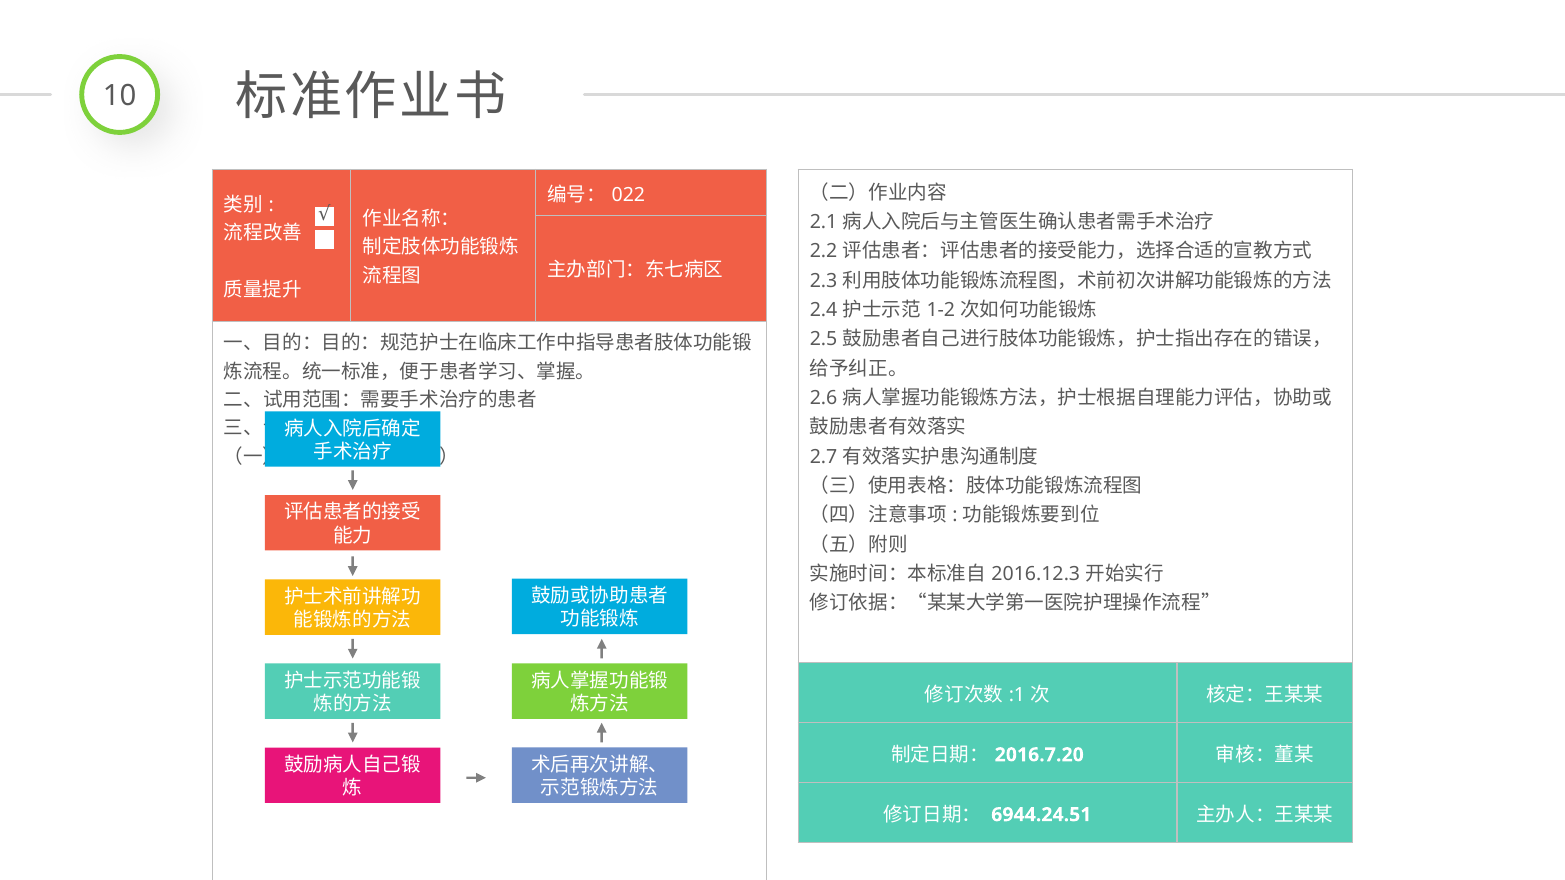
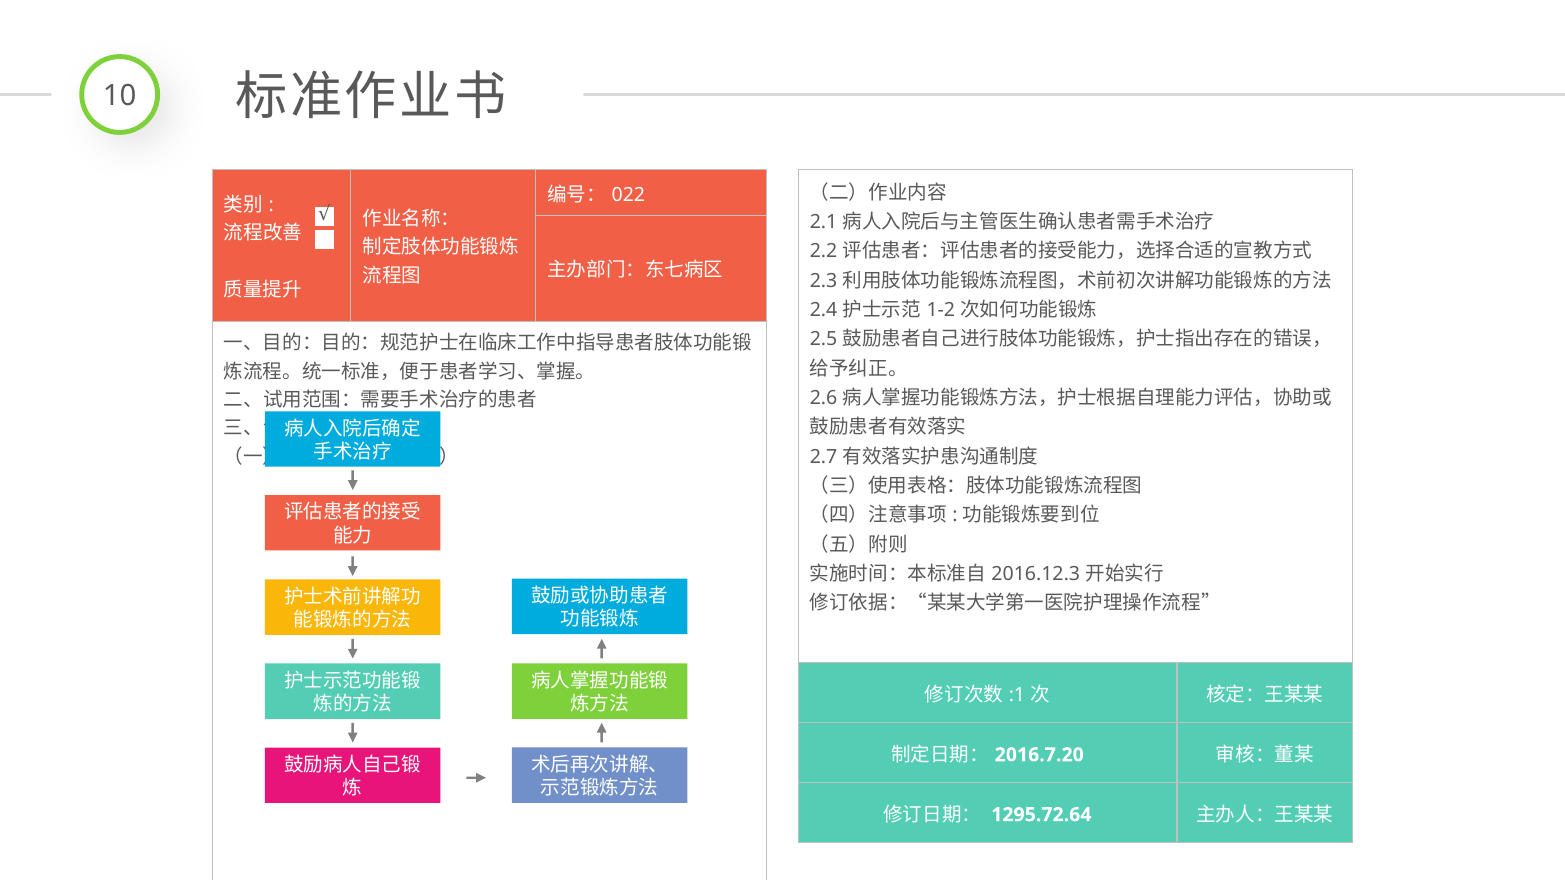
6944.24.51: 6944.24.51 -> 1295.72.64 (1041, 815)
